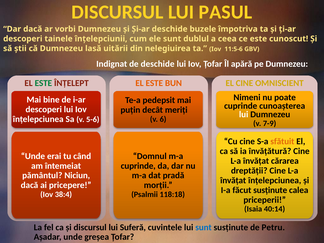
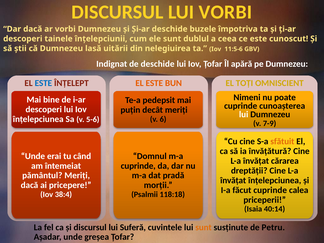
LUI PASUL: PASUL -> VORBI (225, 12)
ESTE colour: green -> blue (43, 83)
EL CINE: CINE -> TOȚI (244, 83)
pământul Niciun: Niciun -> Meriți (77, 176)
făcut susținute: susținute -> cuprinde (270, 190)
sunt colour: blue -> orange (203, 227)
